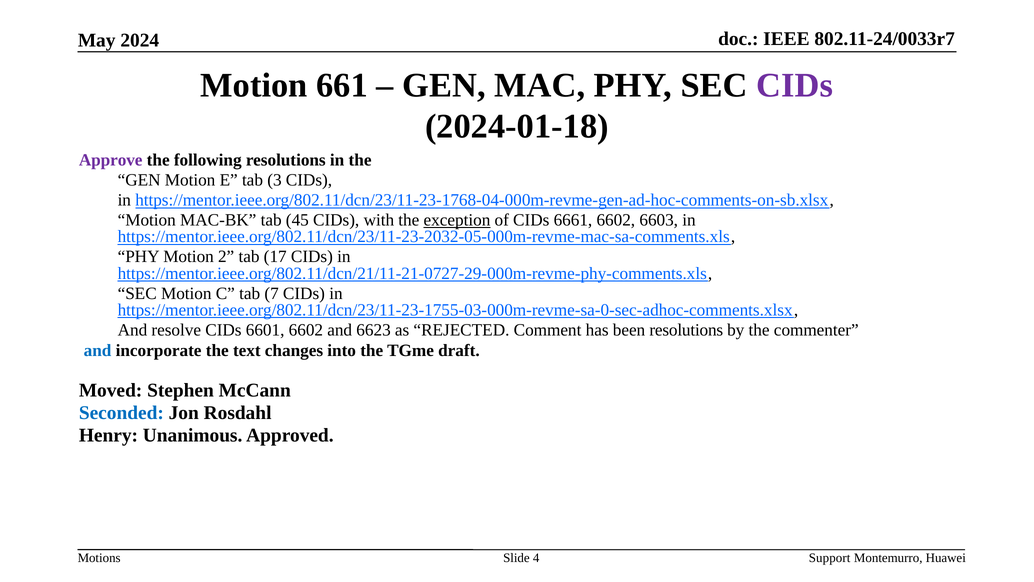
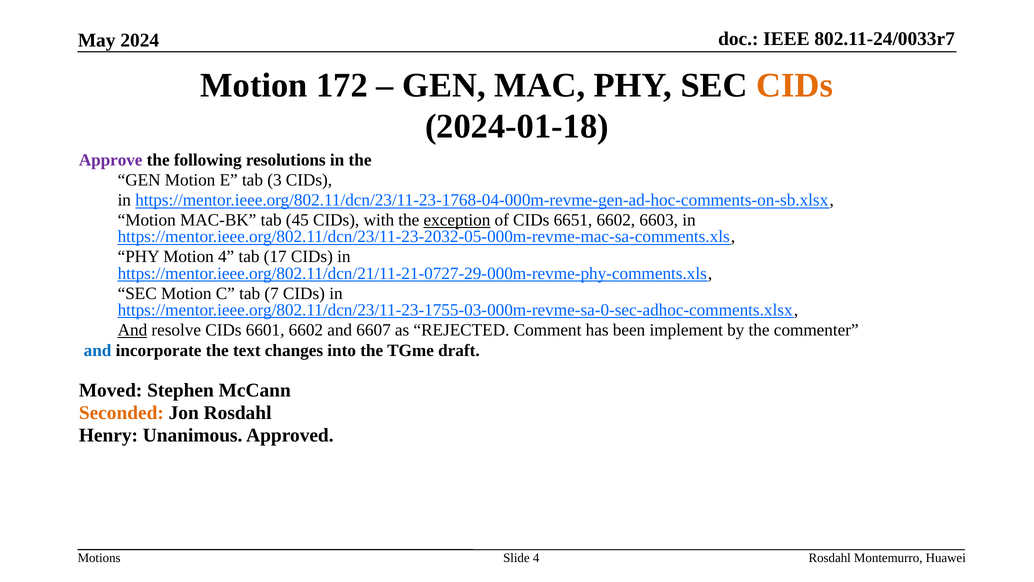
661: 661 -> 172 (342, 85)
CIDs colour: purple -> orange (795, 85)
6661: 6661 -> 6651 (573, 220)
Motion 2: 2 -> 4 (226, 257)
And underline: none -> present (132, 330)
6623: 6623 -> 6607 (374, 330)
been resolutions: resolutions -> implement (686, 330)
Seconded colour: blue -> orange (121, 413)
Support: Support -> Rosdahl (830, 558)
